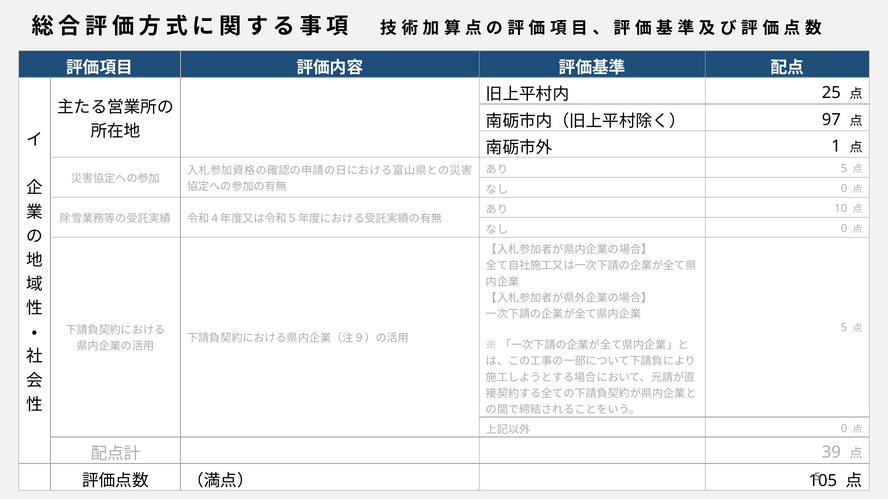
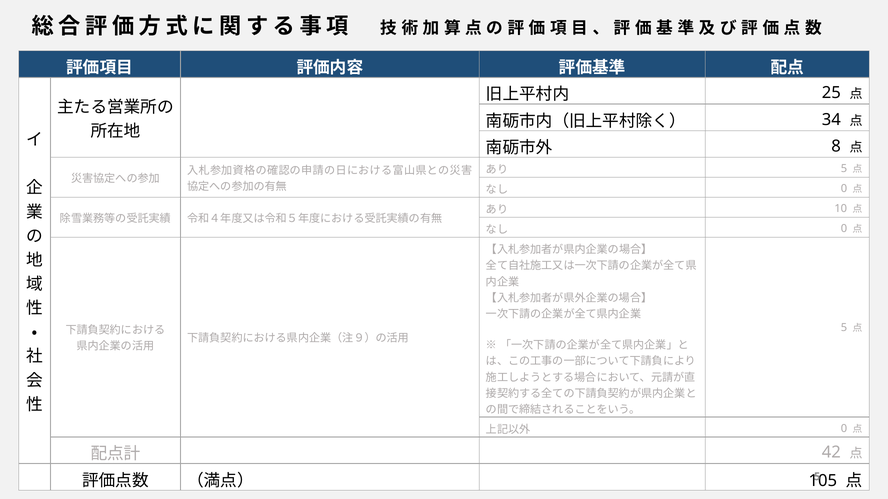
97: 97 -> 34 (831, 120)
1: 1 -> 8 (836, 146)
39: 39 -> 42 (831, 453)
